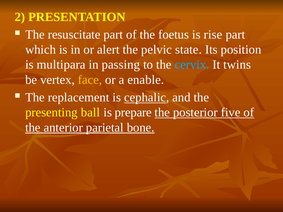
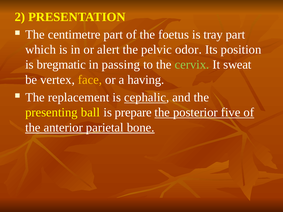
resuscitate: resuscitate -> centimetre (74, 35)
rise: rise -> tray (213, 35)
state: state -> odor (188, 50)
multipara: multipara -> bregmatic (61, 65)
cervix colour: light blue -> light green (192, 65)
twins: twins -> sweat (237, 65)
enable: enable -> having (146, 80)
